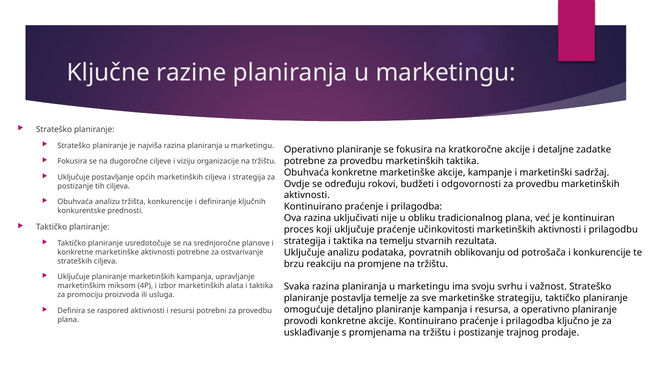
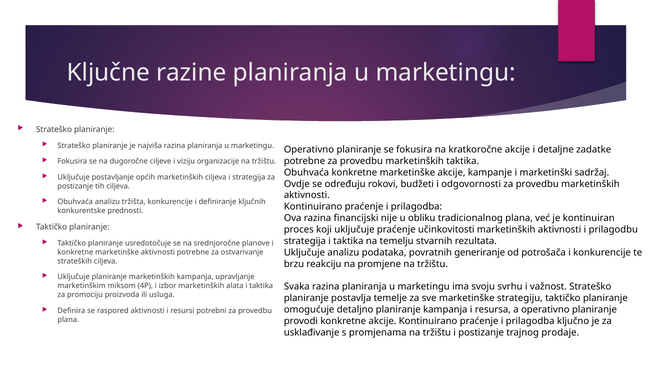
uključivati: uključivati -> financijski (356, 218)
oblikovanju: oblikovanju -> generiranje (480, 252)
